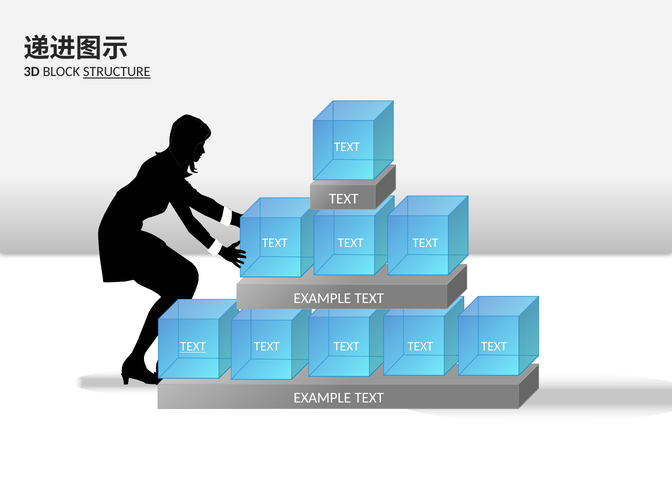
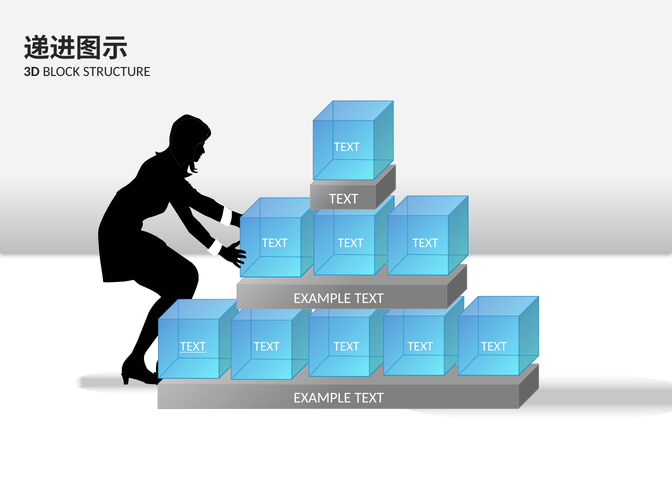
STRUCTURE underline: present -> none (117, 72)
